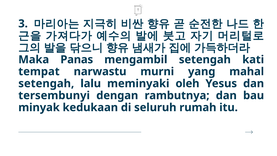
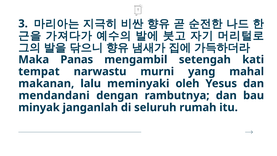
setengah: setengah -> makanan (46, 83)
tersembunyi: tersembunyi -> mendandani (54, 95)
kedukaan: kedukaan -> janganlah (90, 107)
